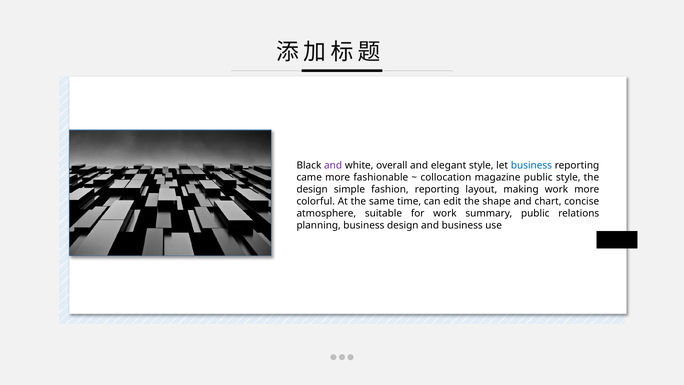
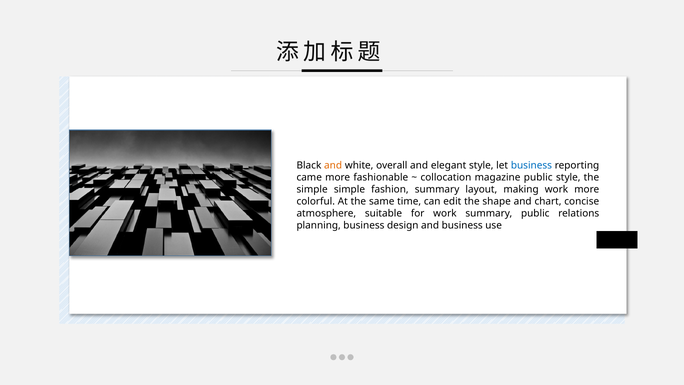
and colour: purple -> orange (333, 165)
design: design -> simple (312, 189)
fashion reporting: reporting -> summary (437, 189)
